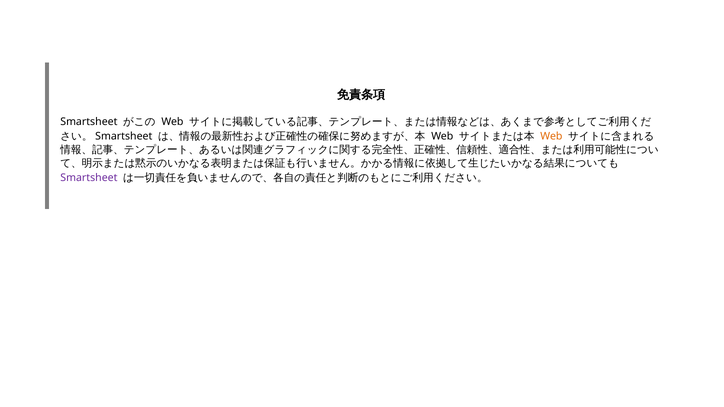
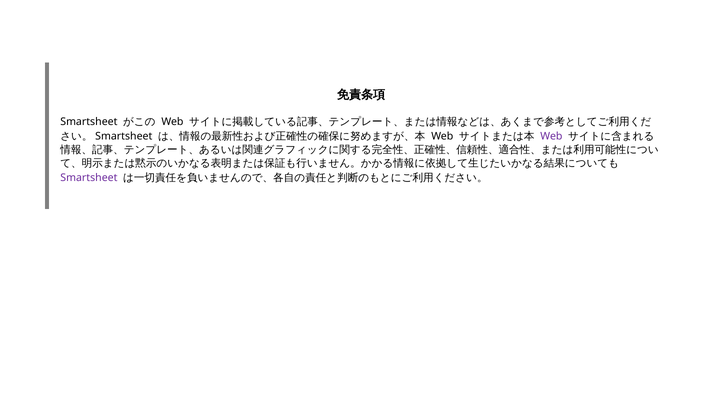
Web colour: orange -> purple (551, 137)
